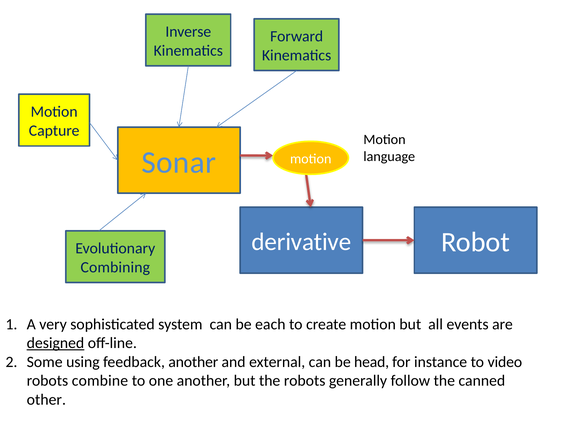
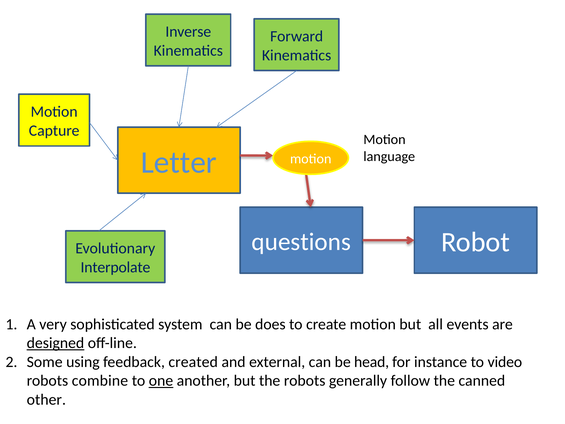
Sonar: Sonar -> Letter (179, 162)
derivative: derivative -> questions (301, 242)
Combining: Combining -> Interpolate (115, 267)
each: each -> does (270, 324)
feedback another: another -> created (193, 362)
one underline: none -> present (161, 381)
